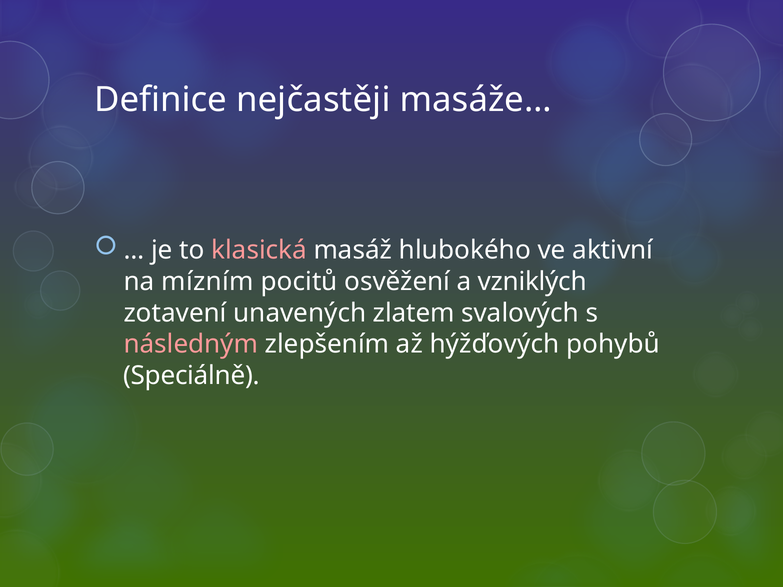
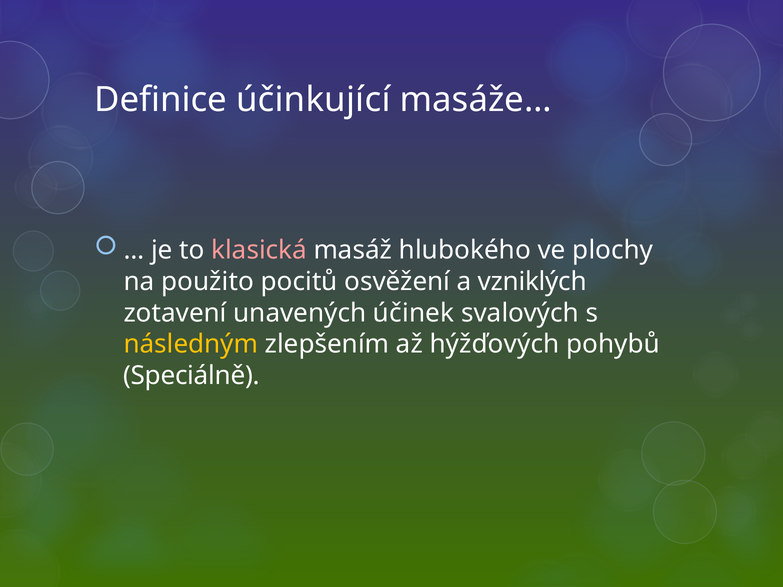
nejčastěji: nejčastěji -> účinkující (313, 100)
aktivní: aktivní -> plochy (613, 250)
mízním: mízním -> použito (208, 282)
zlatem: zlatem -> účinek (414, 313)
následným colour: pink -> yellow (191, 344)
